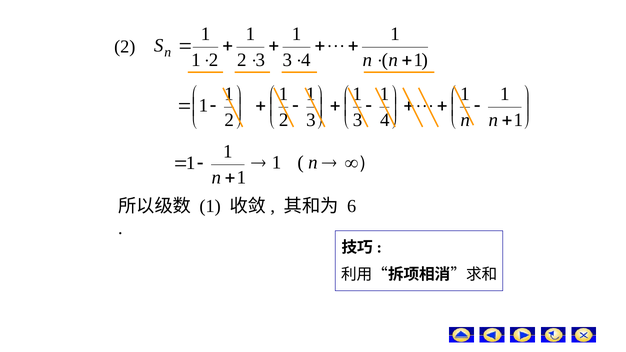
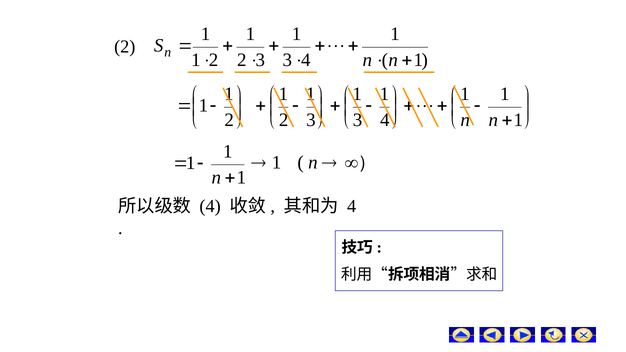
1: 1 -> 4 (210, 206)
6: 6 -> 4 (352, 206)
